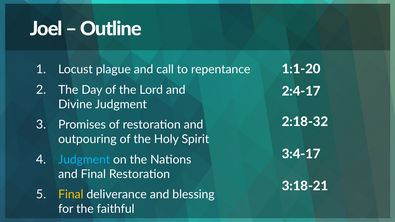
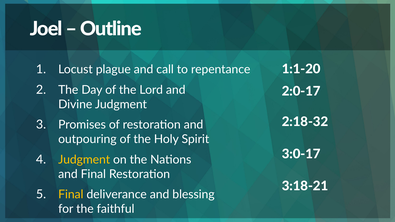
2:4-17: 2:4-17 -> 2:0-17 (301, 91)
3:4-17: 3:4-17 -> 3:0-17 (301, 154)
Judgment colour: light blue -> yellow (84, 160)
